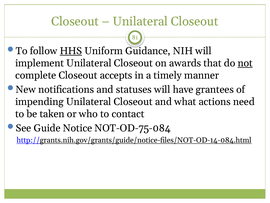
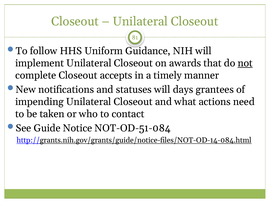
HHS underline: present -> none (71, 51)
have: have -> days (183, 89)
NOT-OD-75-084: NOT-OD-75-084 -> NOT-OD-51-084 (133, 128)
